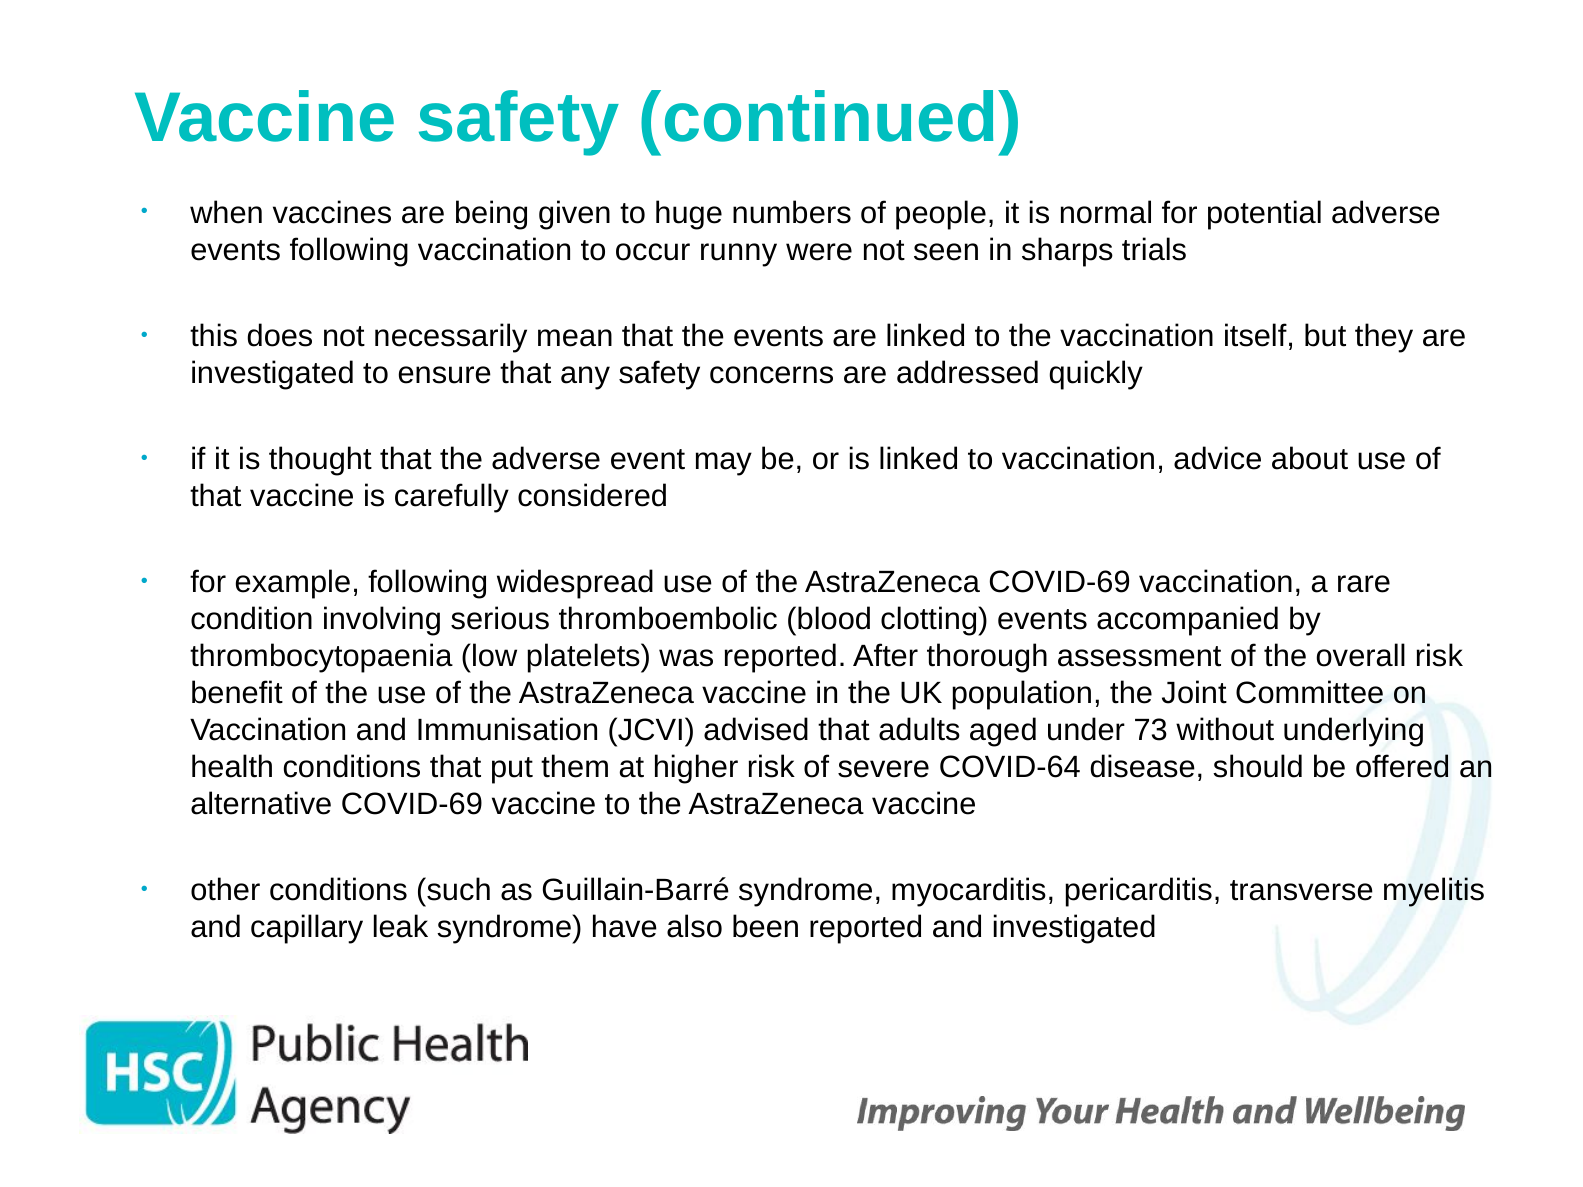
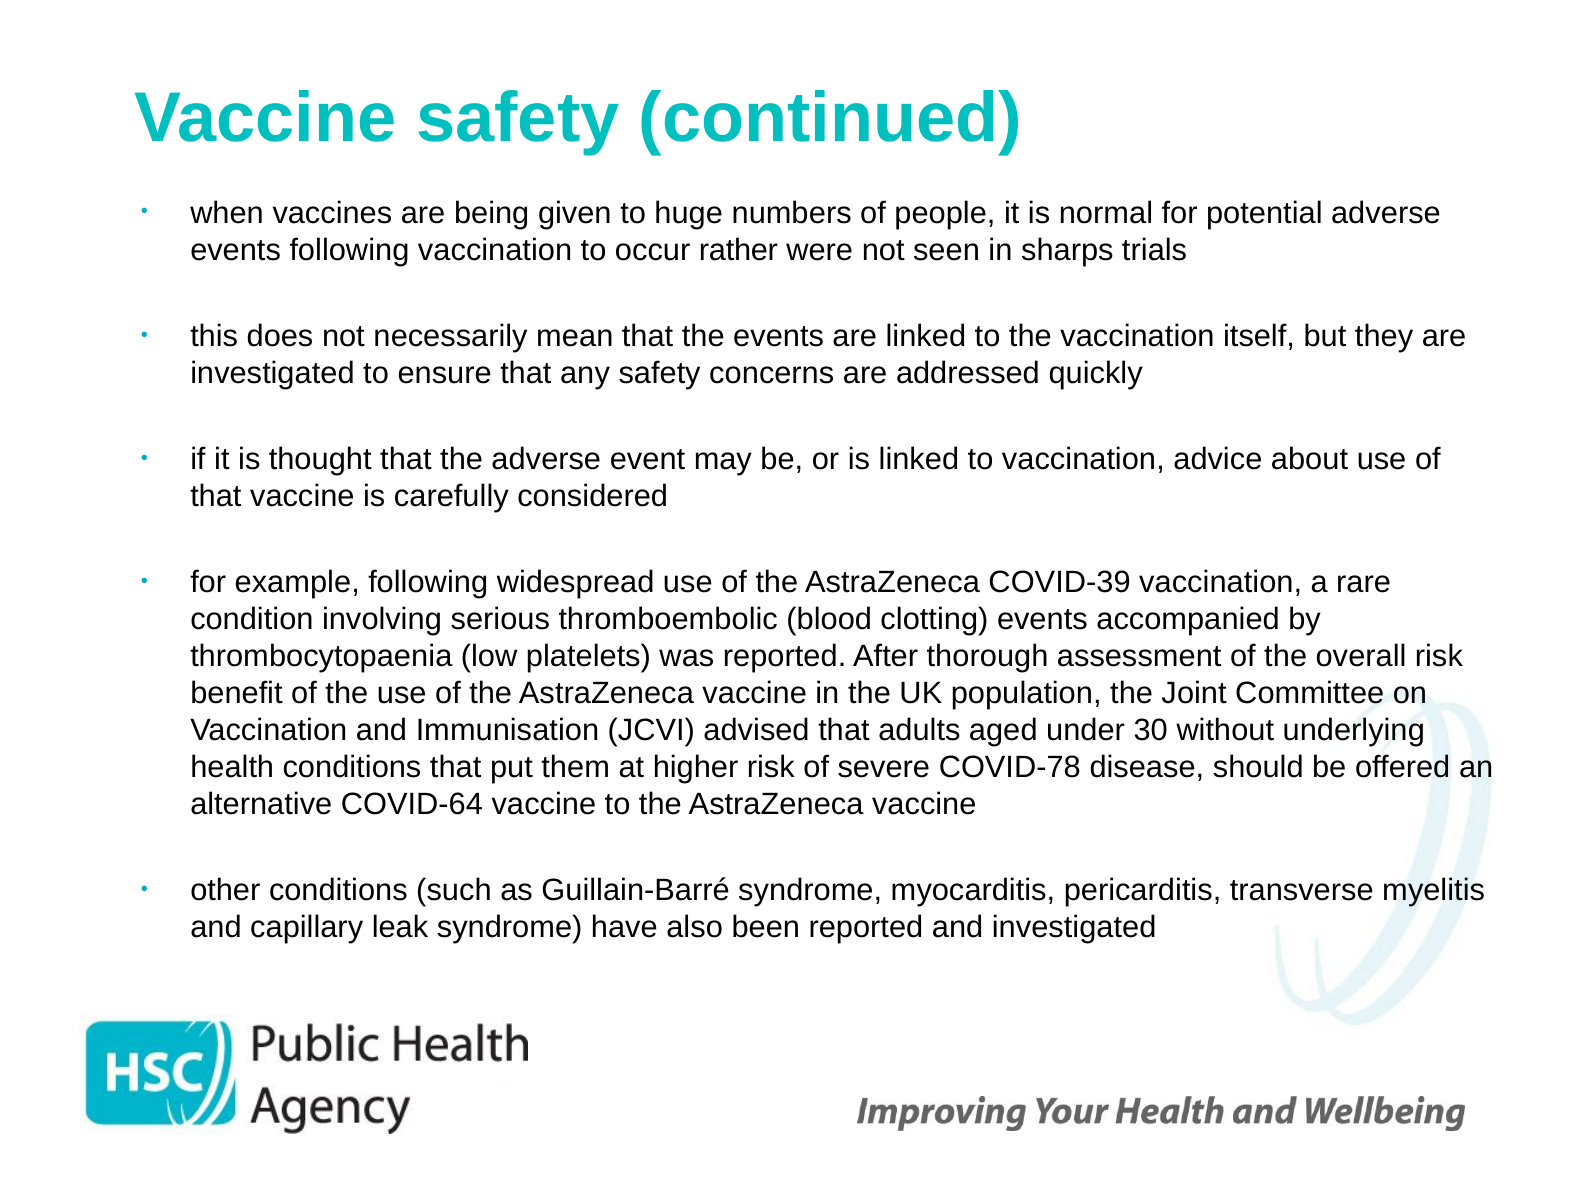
runny: runny -> rather (738, 250)
AstraZeneca COVID-69: COVID-69 -> COVID-39 (1060, 583)
73: 73 -> 30 (1151, 731)
COVID-64: COVID-64 -> COVID-78 (1010, 768)
alternative COVID-69: COVID-69 -> COVID-64 (412, 805)
